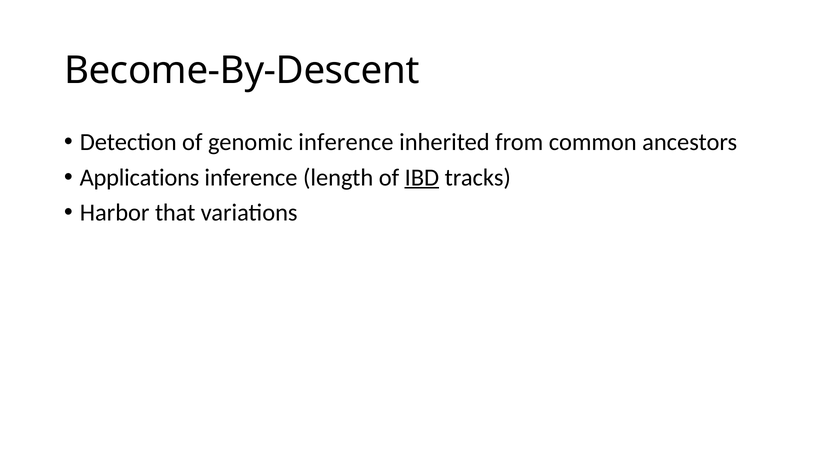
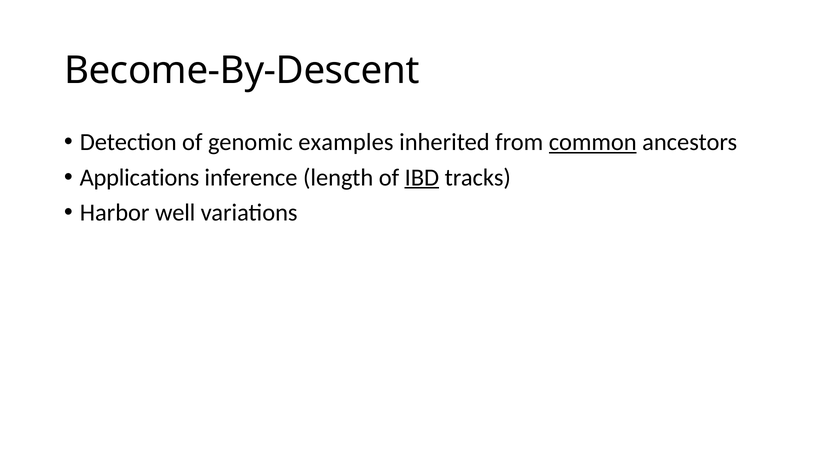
genomic inference: inference -> examples (346, 142)
common underline: none -> present (593, 142)
that: that -> well (175, 212)
